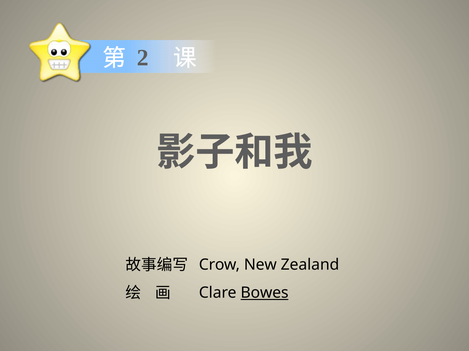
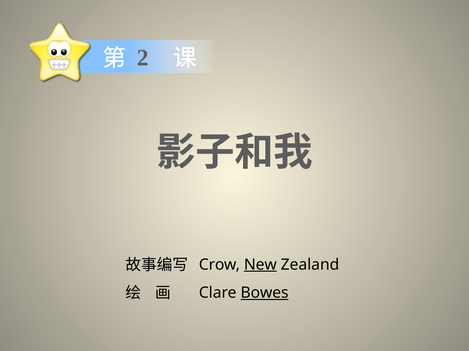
New underline: none -> present (260, 265)
